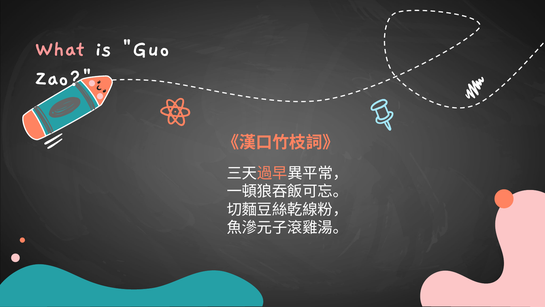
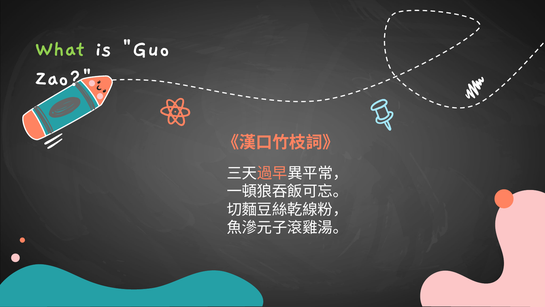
What colour: pink -> light green (60, 48)
